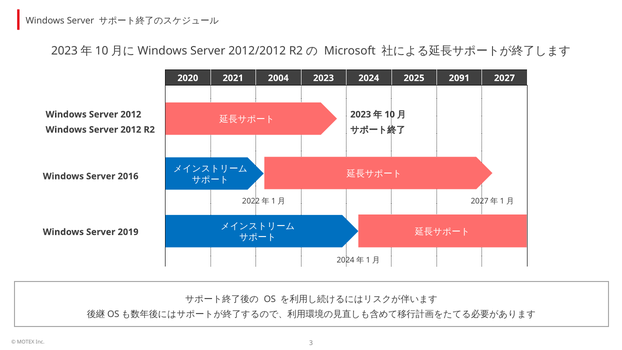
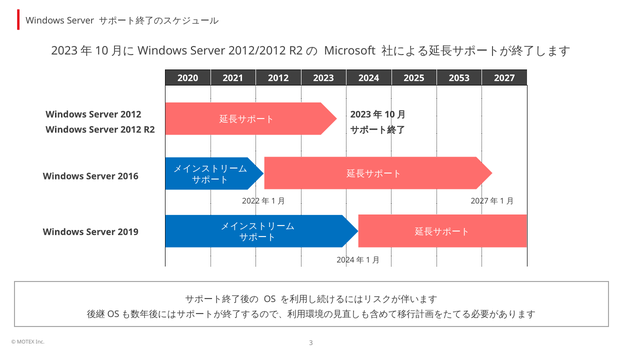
2021 2004: 2004 -> 2012 (278, 78)
2091: 2091 -> 2053 (459, 78)
